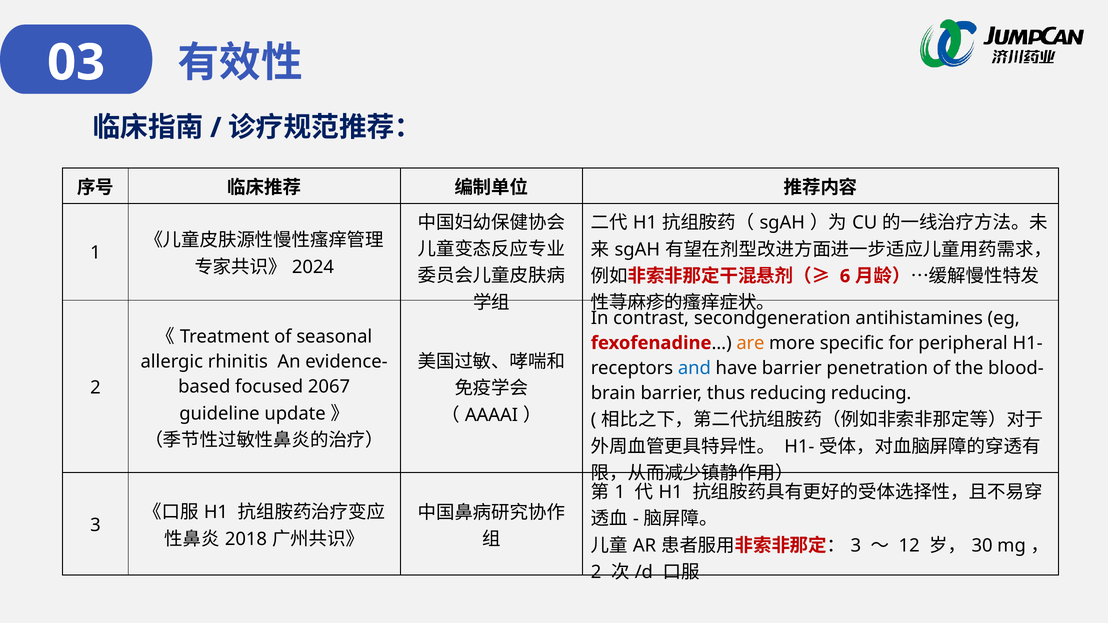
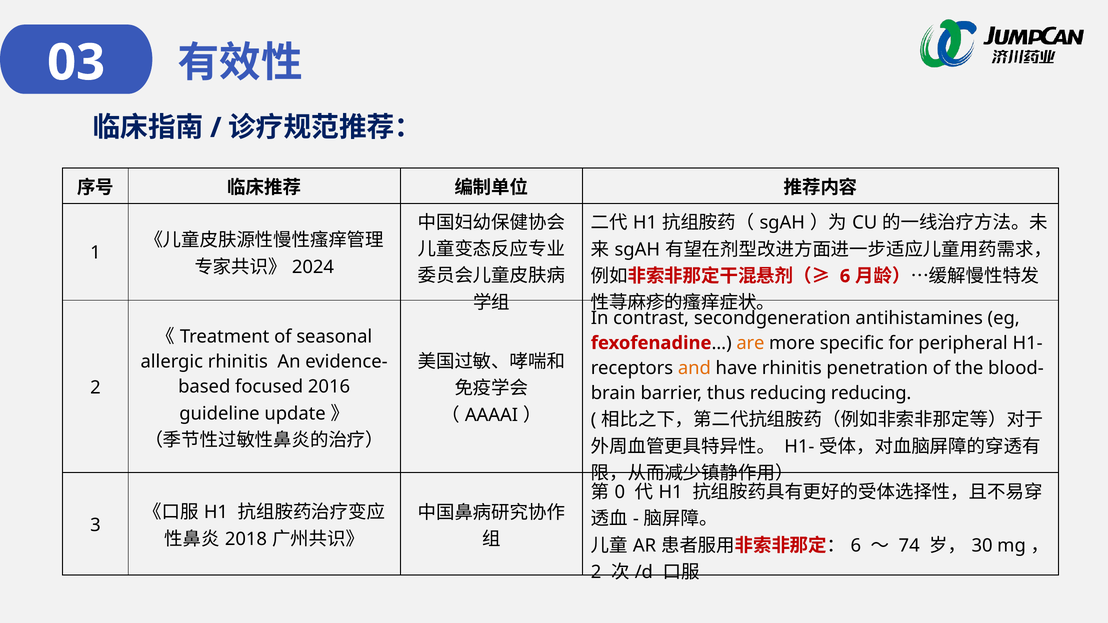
and colour: blue -> orange (694, 368)
have barrier: barrier -> rhinitis (792, 368)
2067: 2067 -> 2016 (329, 387)
1: 1 -> 0 (620, 492)
3: 3 -> 6 (856, 546)
12: 12 -> 74 (909, 546)
